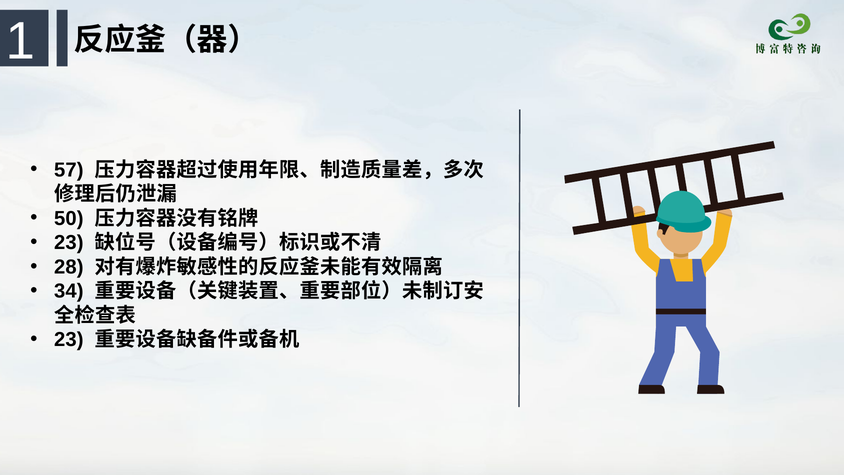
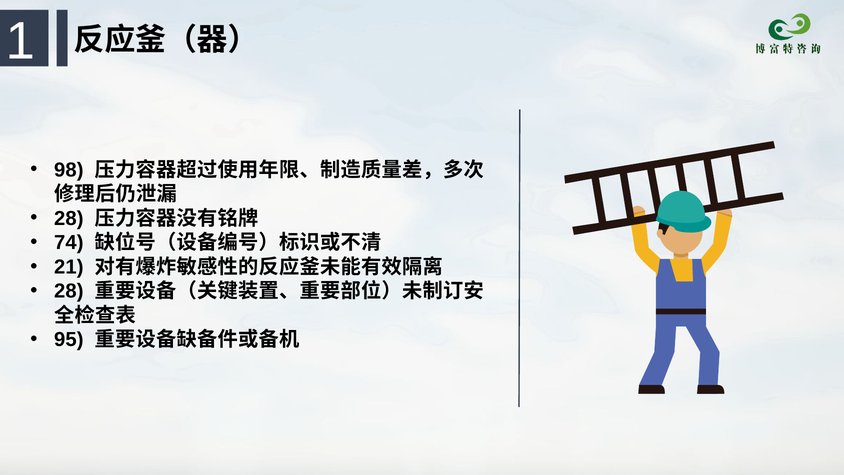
57: 57 -> 98 (69, 170)
50: 50 -> 28 (69, 218)
23: 23 -> 74 (69, 243)
28: 28 -> 21 (69, 267)
34: 34 -> 28 (69, 291)
23: 23 -> 95 (69, 340)
